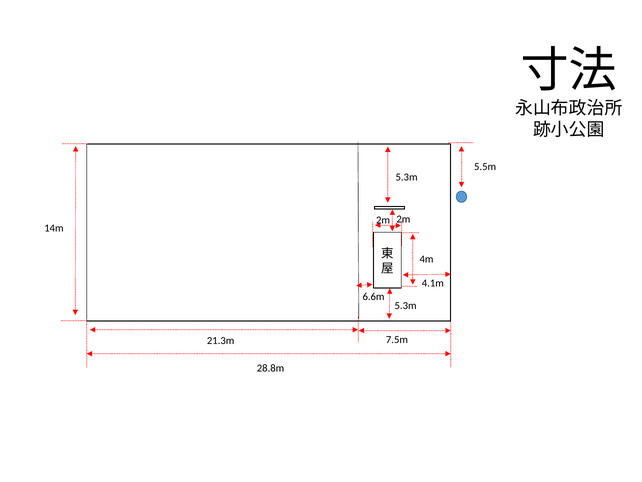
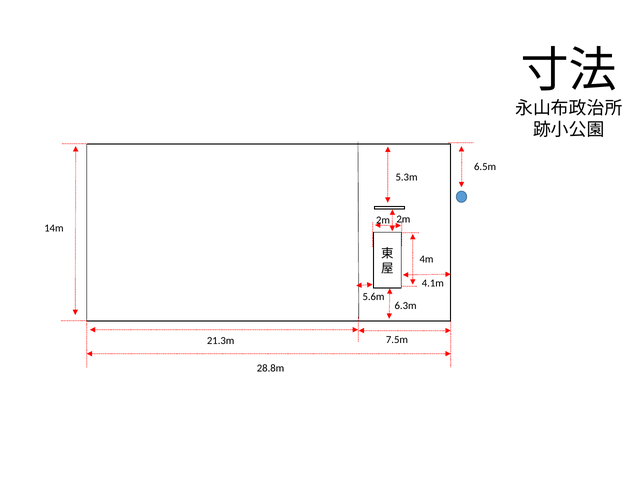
5.5m: 5.5m -> 6.5m (485, 166)
6.6m: 6.6m -> 5.6m (374, 297)
5.3m: 5.3m -> 6.3m (406, 305)
